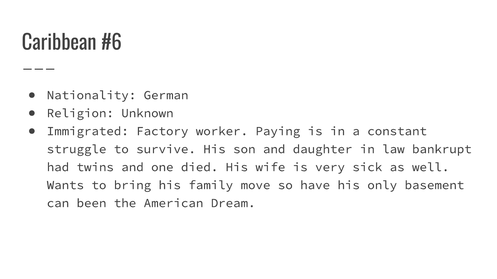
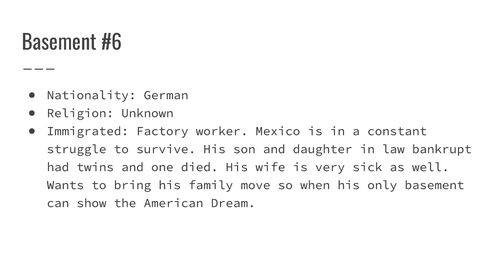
Caribbean: Caribbean -> Basement (59, 43)
Paying: Paying -> Mexico (278, 131)
have: have -> when (315, 185)
been: been -> show (91, 203)
